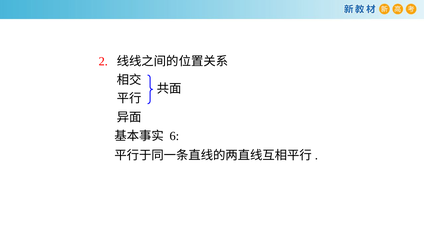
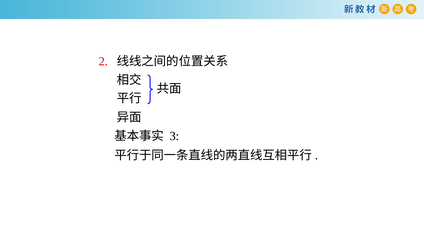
6: 6 -> 3 (174, 136)
